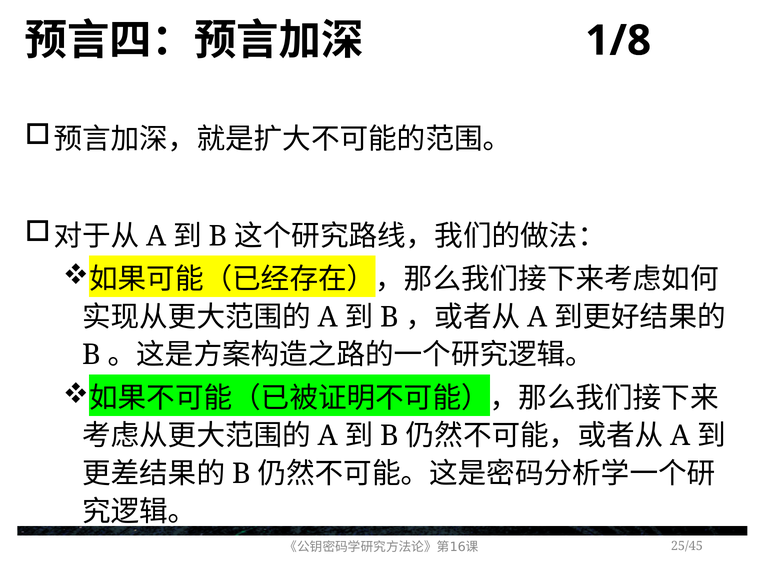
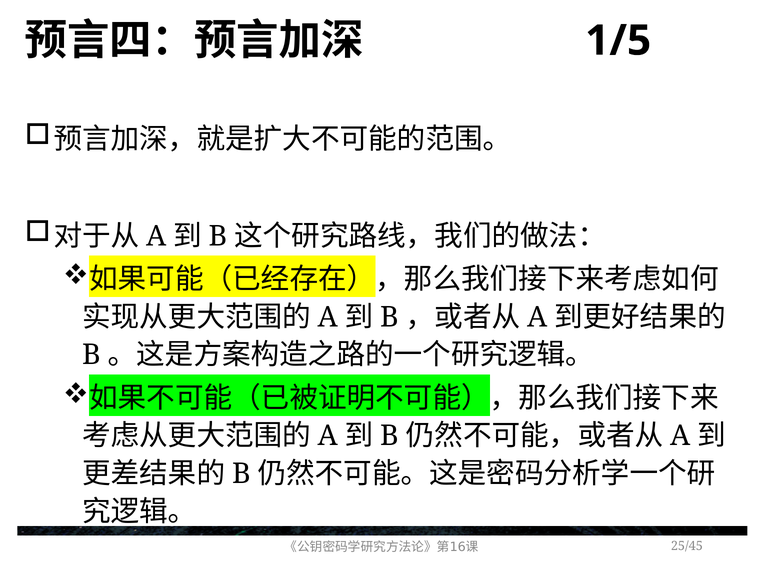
1/8: 1/8 -> 1/5 (618, 41)
